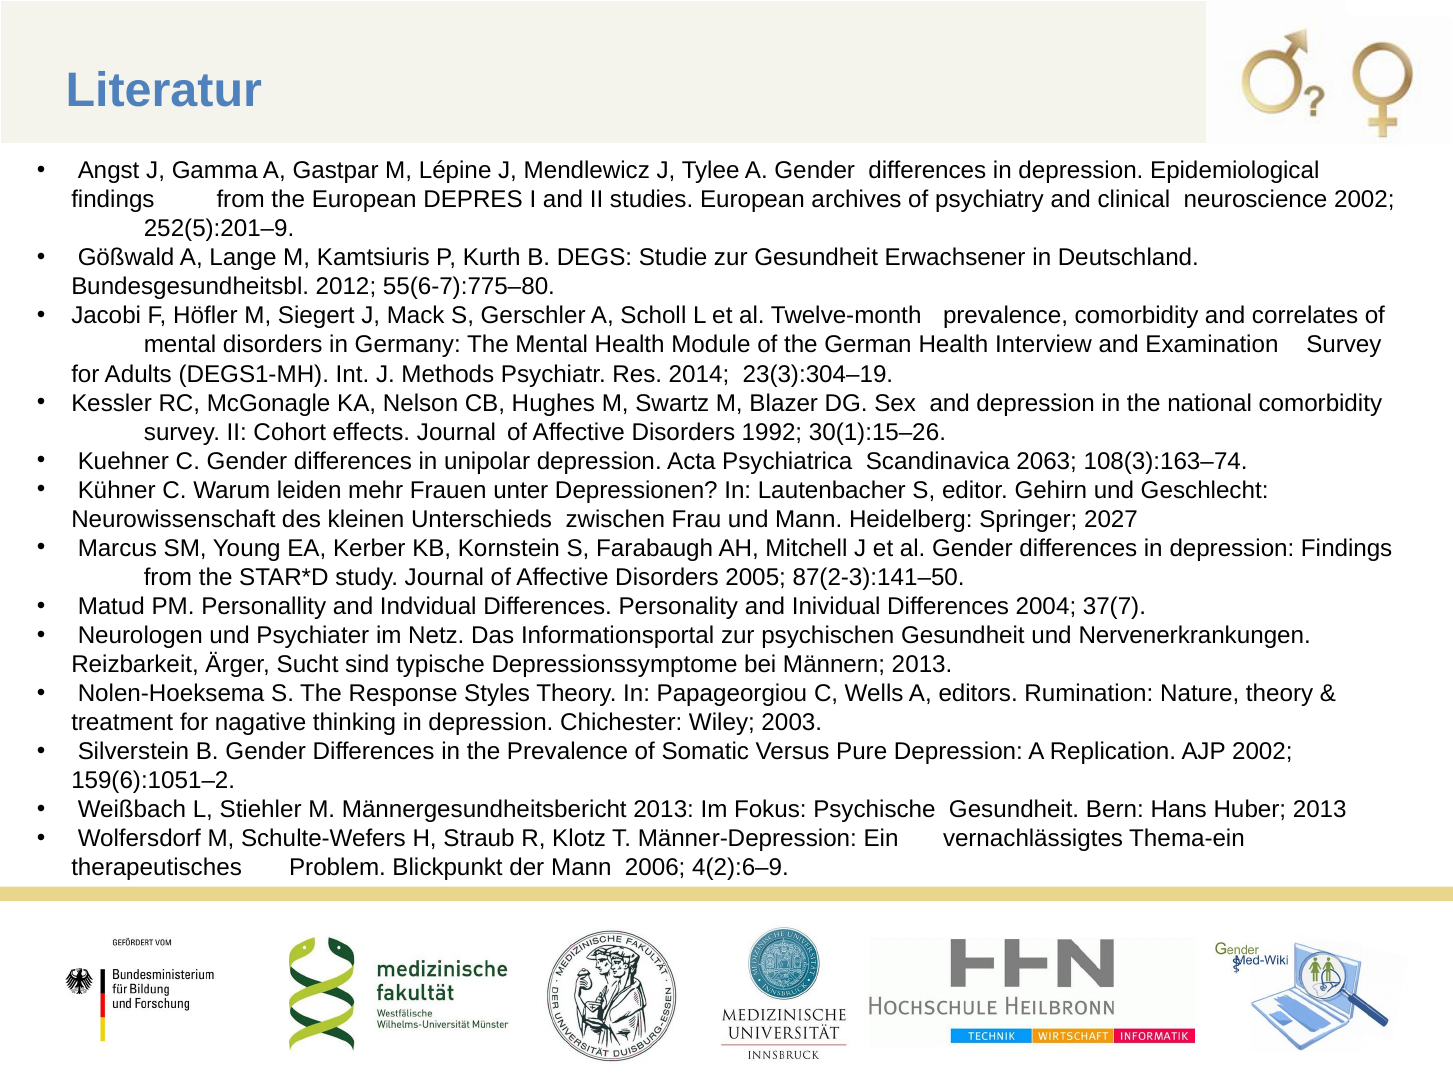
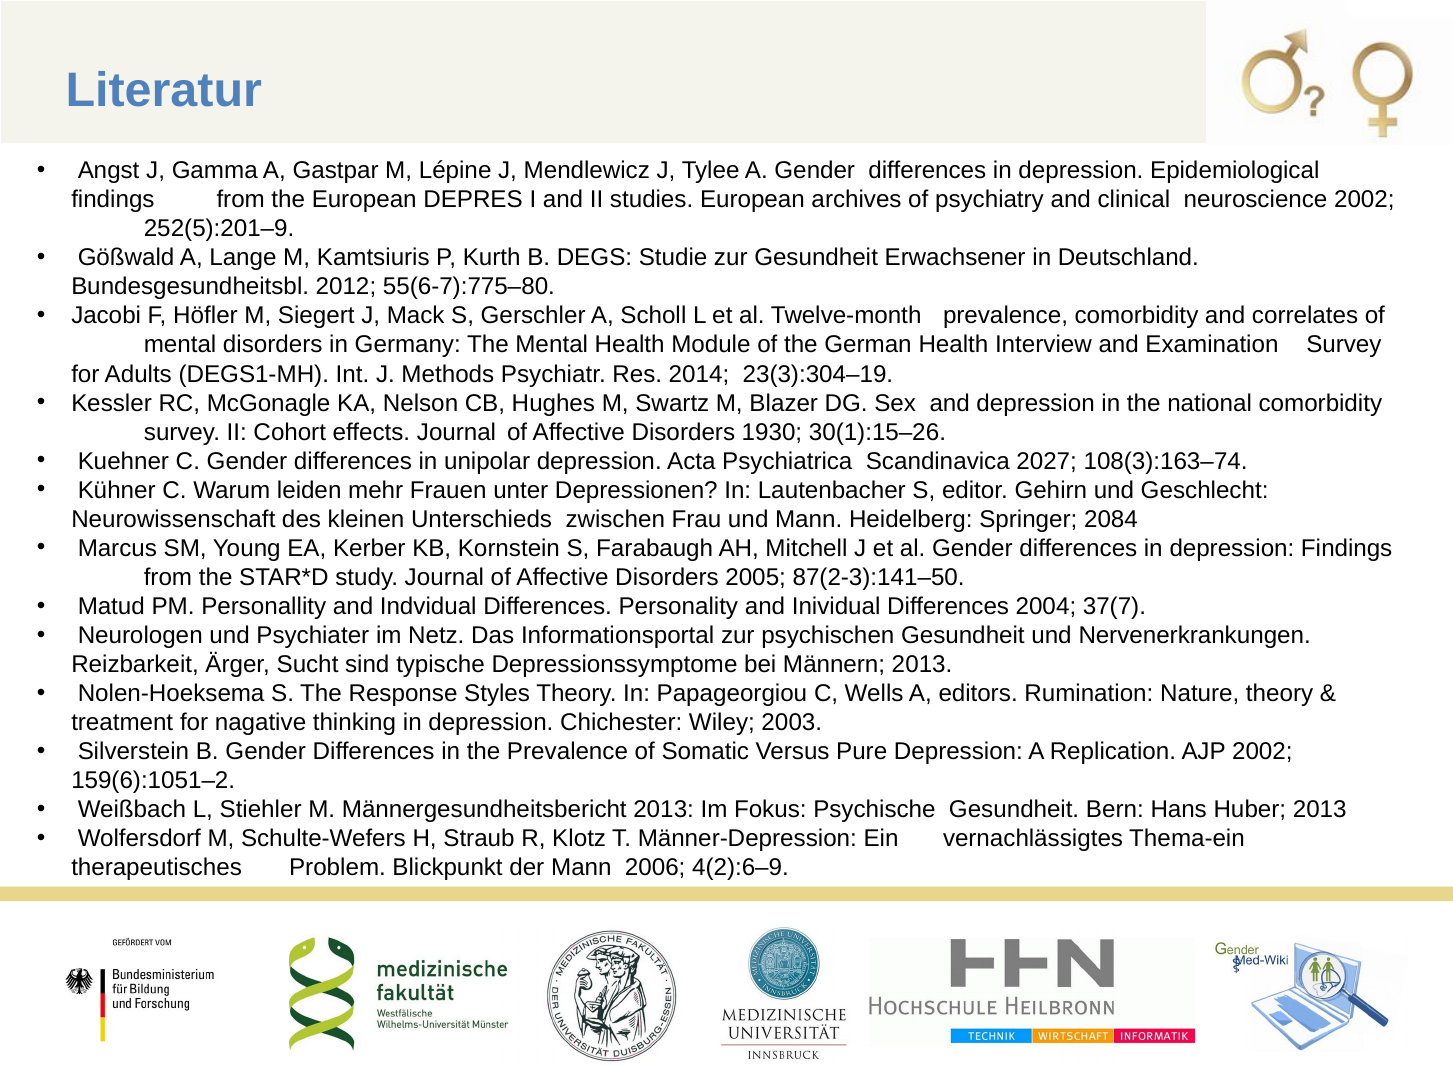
1992: 1992 -> 1930 (772, 432)
2063: 2063 -> 2027 (1047, 461)
2027: 2027 -> 2084 (1111, 520)
